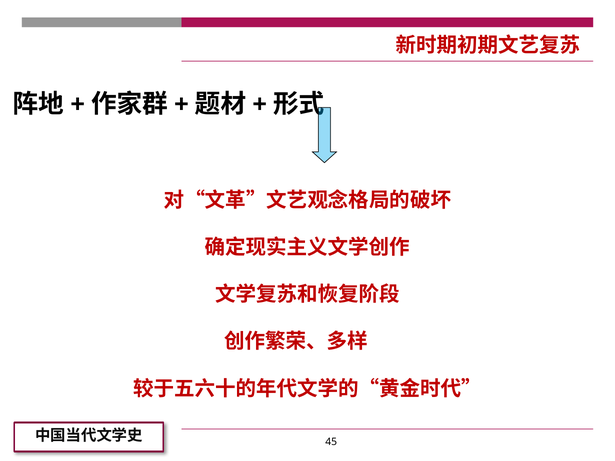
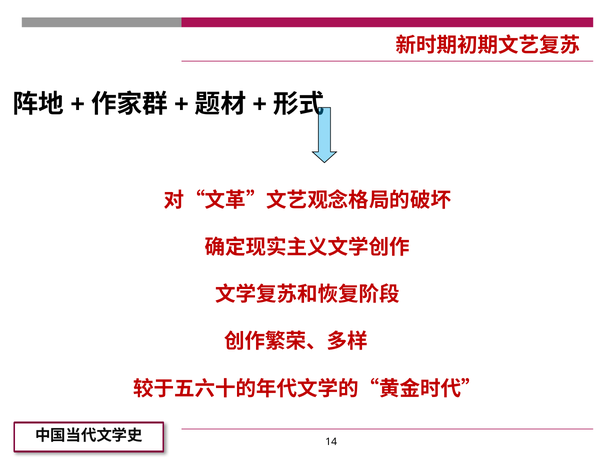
45: 45 -> 14 (331, 442)
